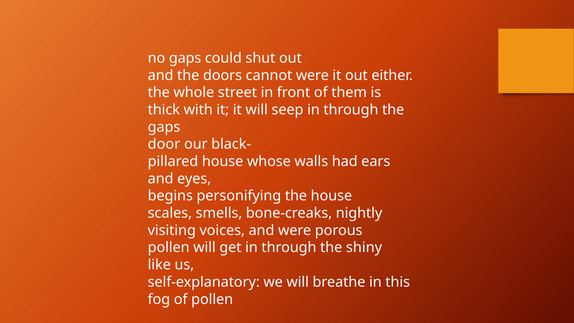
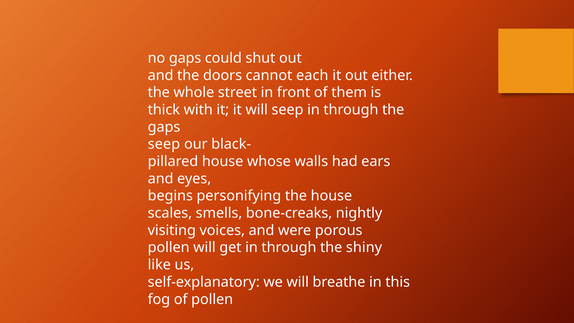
cannot were: were -> each (312, 75)
door: door -> seep (164, 144)
